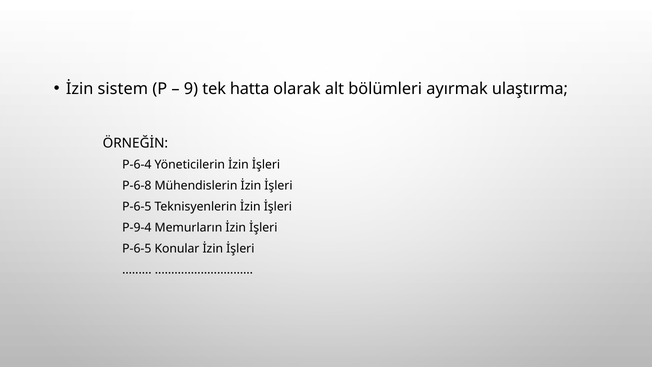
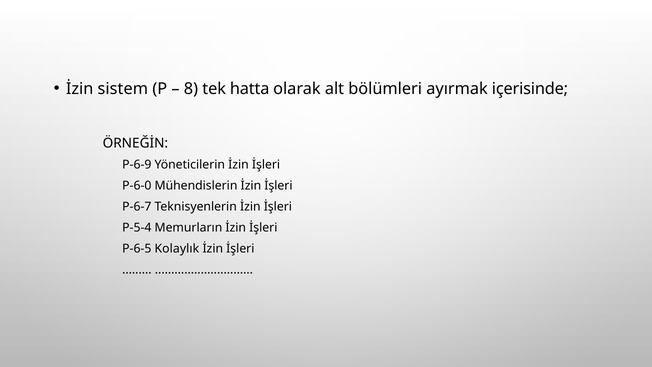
9: 9 -> 8 (191, 89)
ulaştırma: ulaştırma -> içerisinde (530, 89)
P-6-4: P-6-4 -> P-6-9 (137, 165)
P-6-8: P-6-8 -> P-6-0 (137, 186)
P-6-5: P-6-5 -> P-6-7 (137, 207)
P-9-4: P-9-4 -> P-5-4 (137, 228)
Konular: Konular -> Kolaylık (177, 249)
